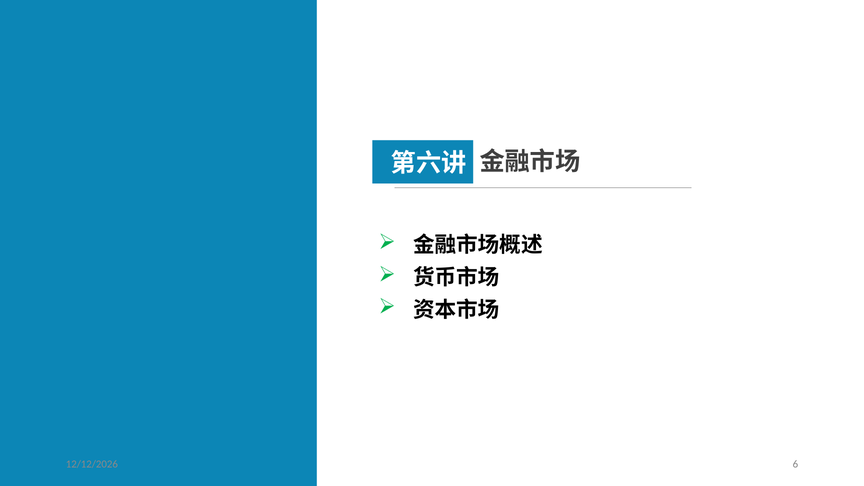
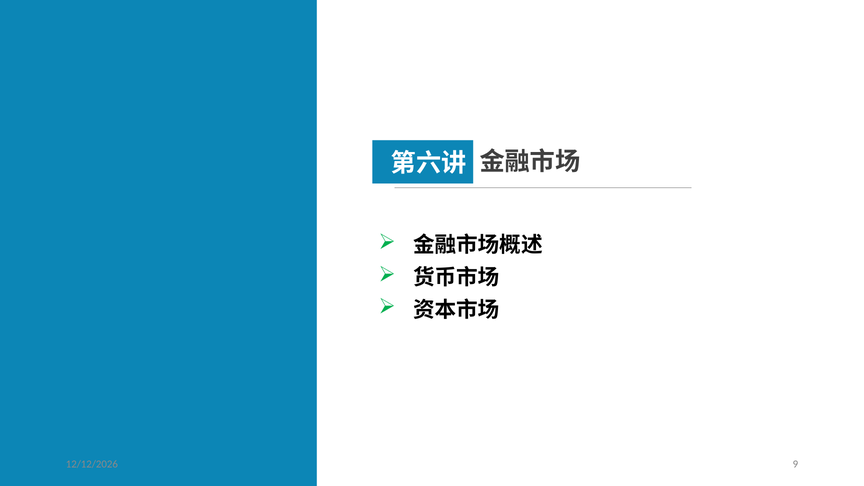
6: 6 -> 9 (795, 464)
